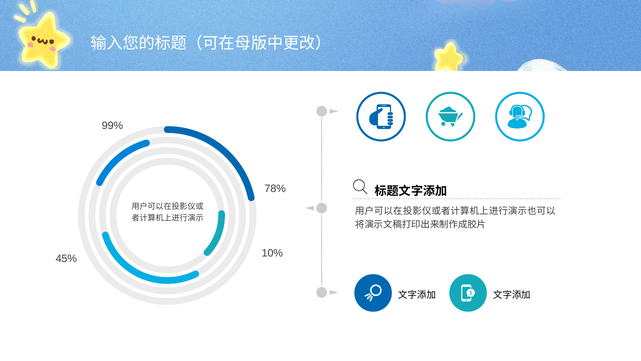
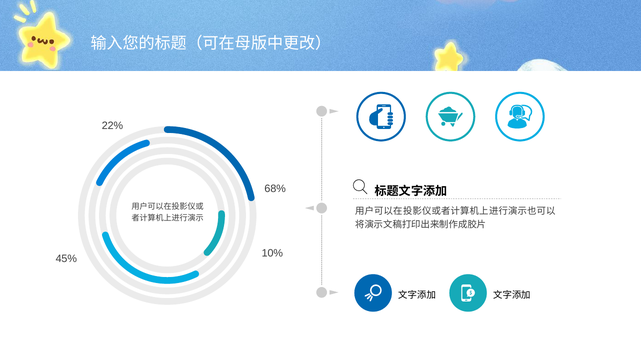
99%: 99% -> 22% (112, 125)
78%: 78% -> 68% (275, 189)
